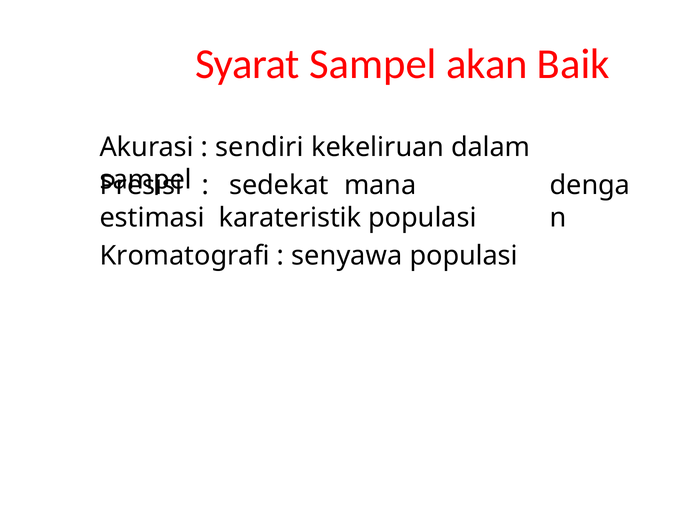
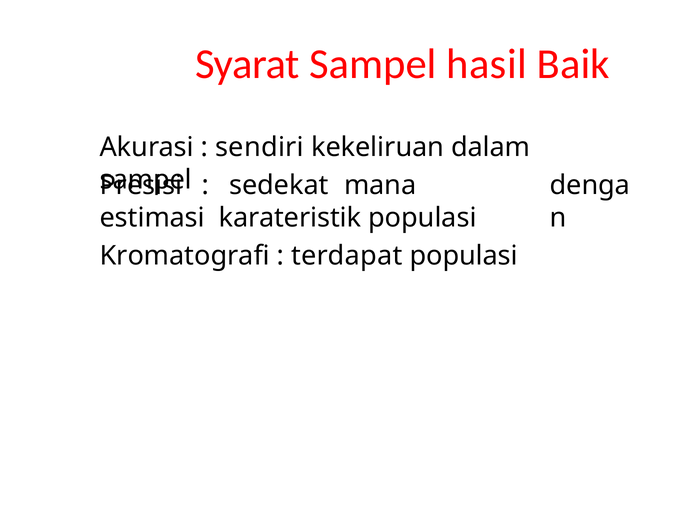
akan: akan -> hasil (487, 64)
senyawa: senyawa -> terdapat (347, 256)
